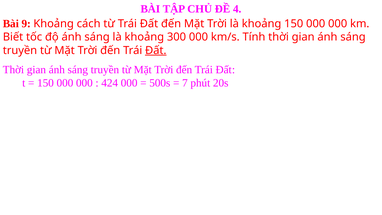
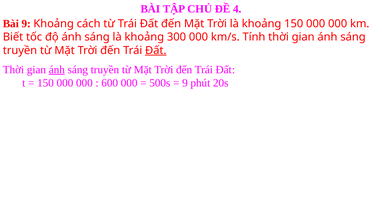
ánh underline: none -> present (57, 70)
424: 424 -> 600 (110, 83)
7: 7 -> 9 (185, 83)
